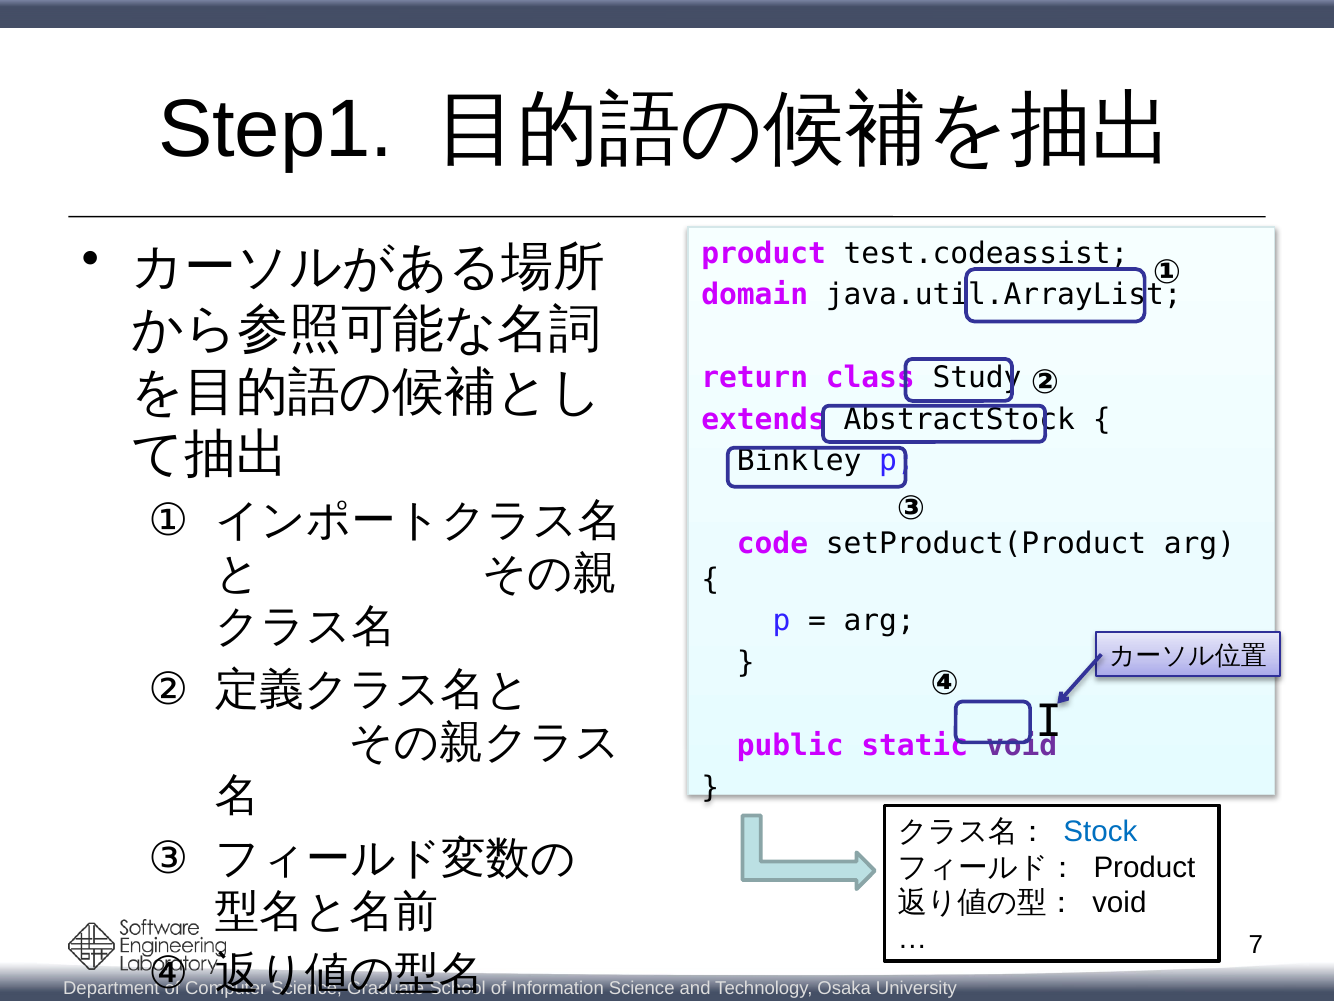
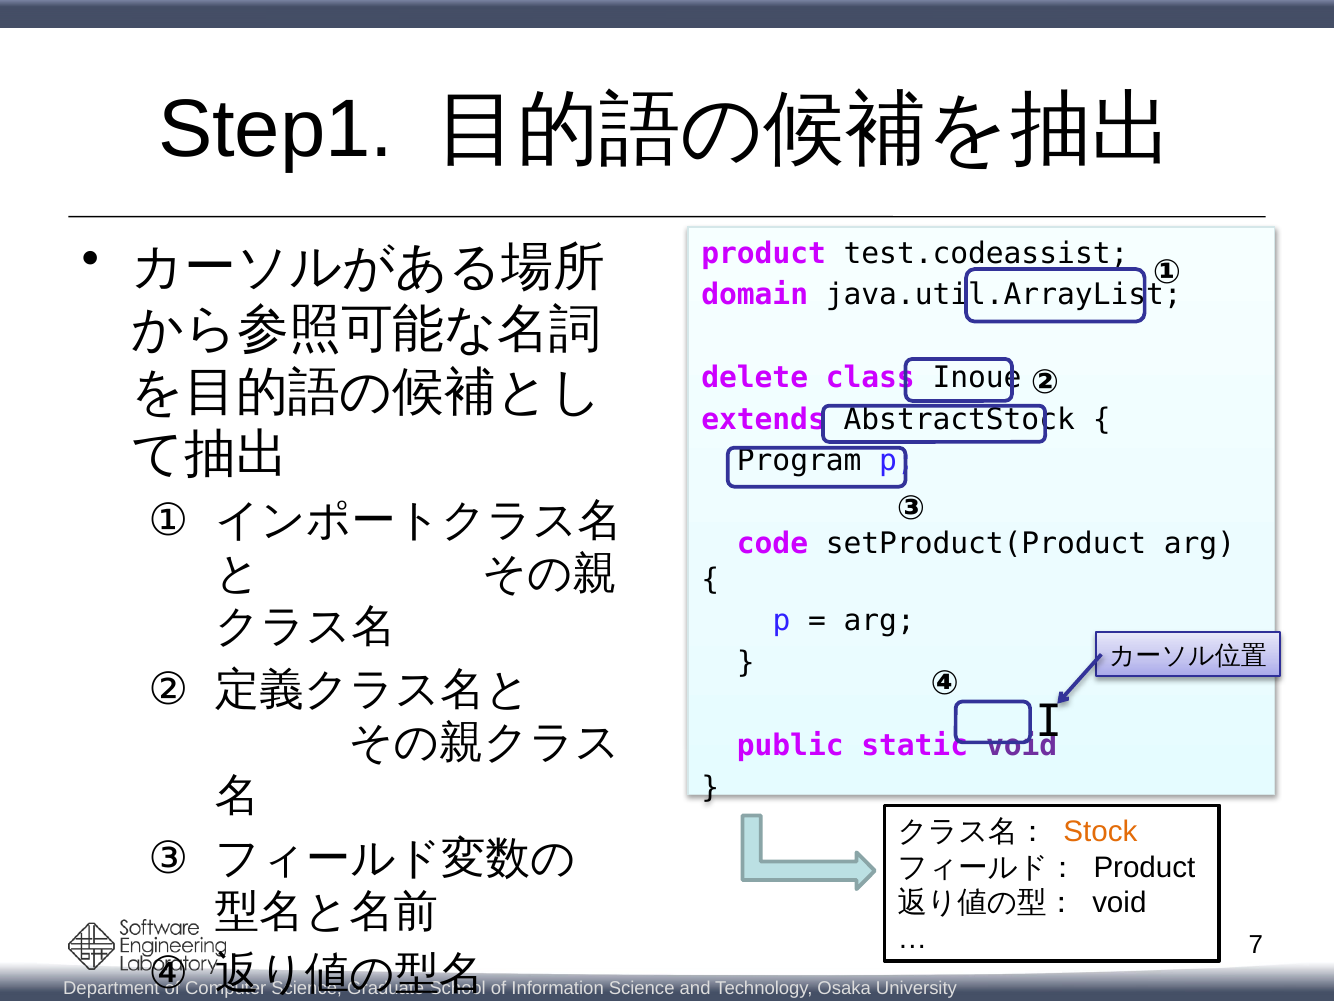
return: return -> delete (755, 378)
Study: Study -> Inoue (977, 378)
Binkley: Binkley -> Program (799, 461)
Stock colour: blue -> orange (1100, 831)
